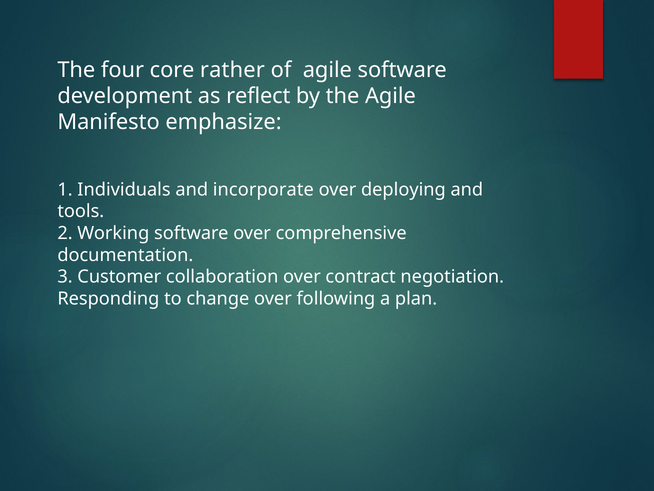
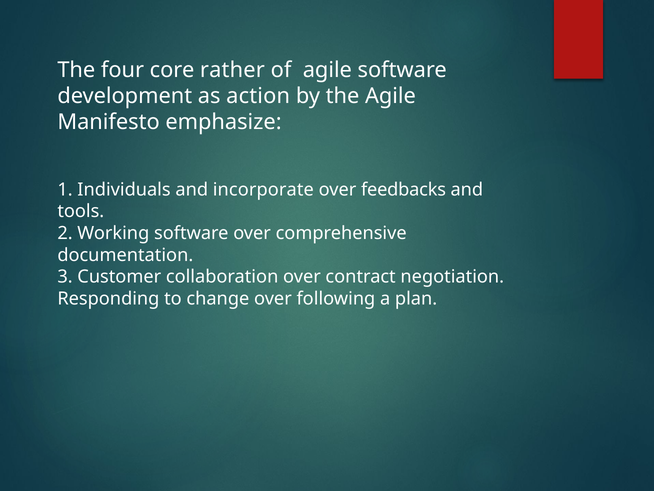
reflect: reflect -> action (258, 96)
deploying: deploying -> feedbacks (404, 189)
